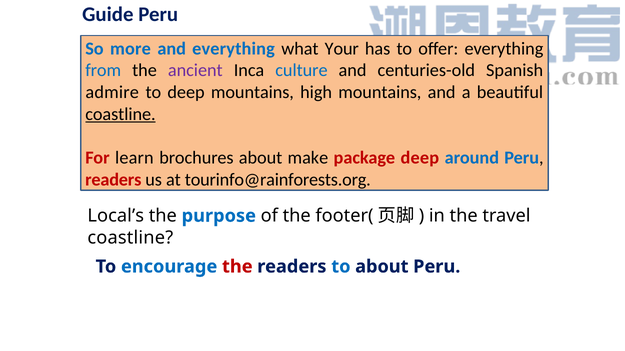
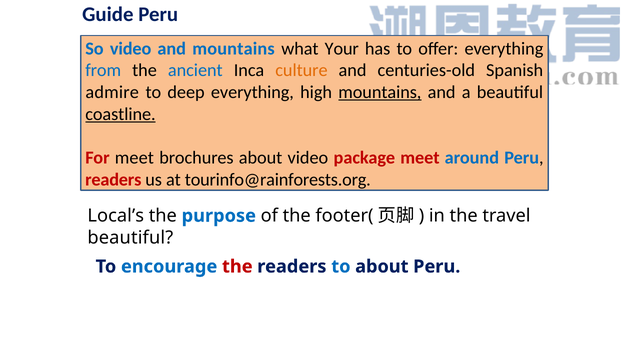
So more: more -> video (131, 49)
and everything: everything -> mountains (233, 49)
ancient colour: purple -> blue (195, 71)
culture colour: blue -> orange (301, 71)
deep mountains: mountains -> everything (252, 92)
mountains underline: none -> present (380, 92)
For learn: learn -> meet (134, 158)
about make: make -> video (308, 158)
package deep: deep -> meet (420, 158)
coastline: coastline -> beautiful (130, 238)
